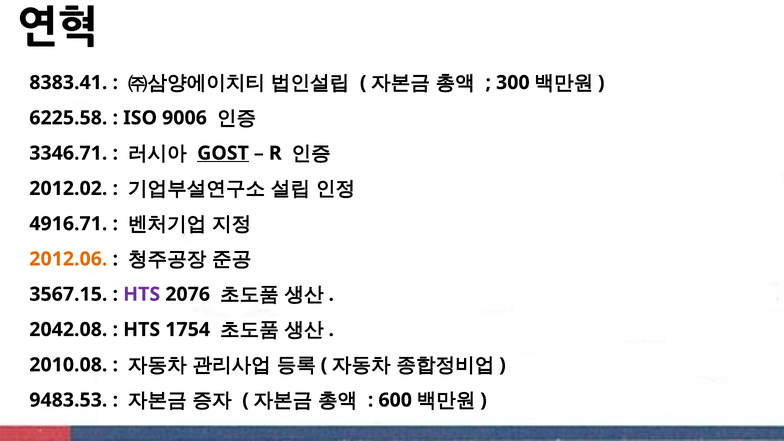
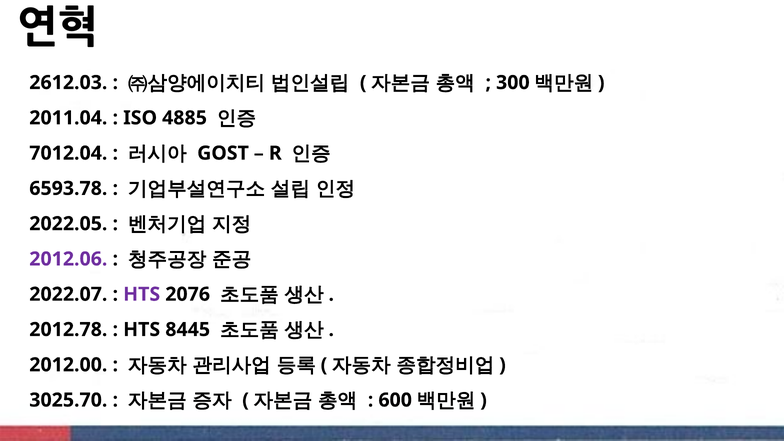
8383.41: 8383.41 -> 2612.03 (68, 83)
6225.58: 6225.58 -> 2011.04 (68, 118)
9006: 9006 -> 4885 (184, 118)
3346.71: 3346.71 -> 7012.04 (68, 153)
GOST underline: present -> none (223, 153)
2012.02: 2012.02 -> 6593.78 (68, 188)
4916.71: 4916.71 -> 2022.05 (68, 224)
2012.06 colour: orange -> purple (68, 259)
3567.15: 3567.15 -> 2022.07 (68, 294)
2042.08: 2042.08 -> 2012.78 (68, 330)
1754: 1754 -> 8445 (188, 330)
2010.08: 2010.08 -> 2012.00 (68, 365)
9483.53: 9483.53 -> 3025.70 (68, 400)
